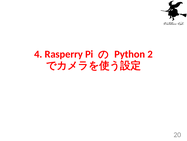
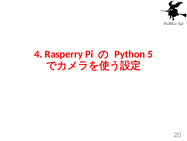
2: 2 -> 5 (150, 54)
